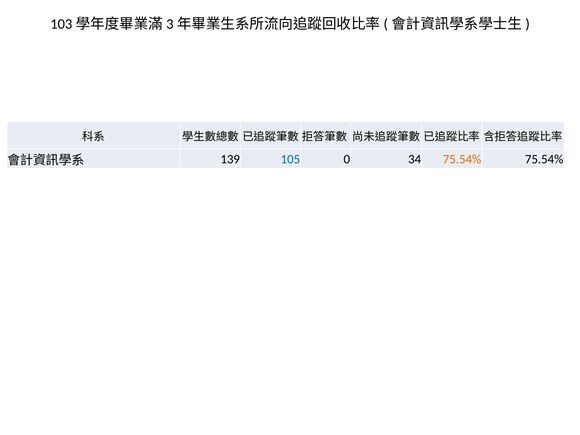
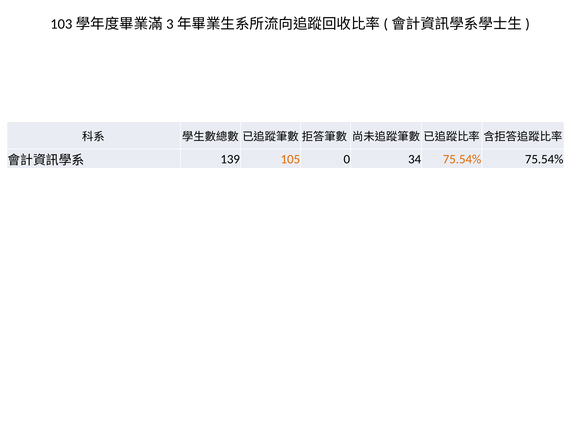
105 colour: blue -> orange (290, 159)
